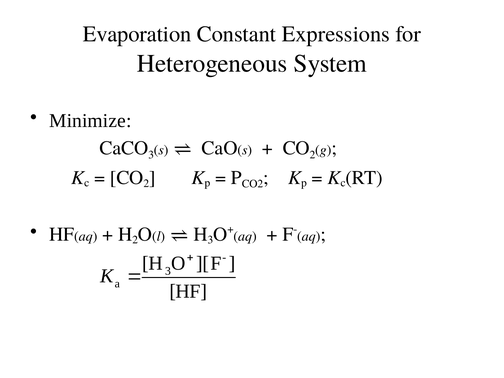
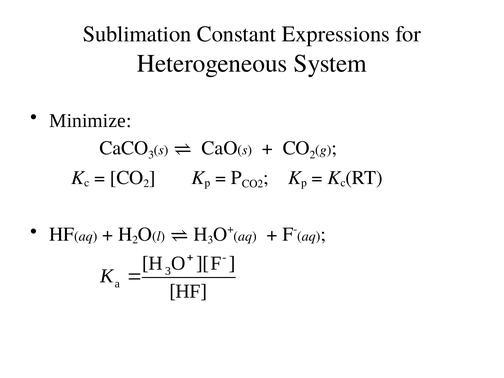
Evaporation: Evaporation -> Sublimation (137, 34)
